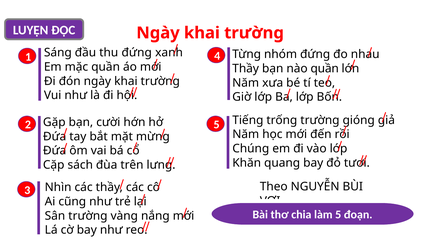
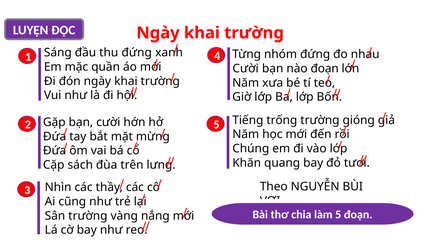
Thầy: Thầy -> Cười (246, 69)
nào quần: quần -> đoạn (325, 69)
